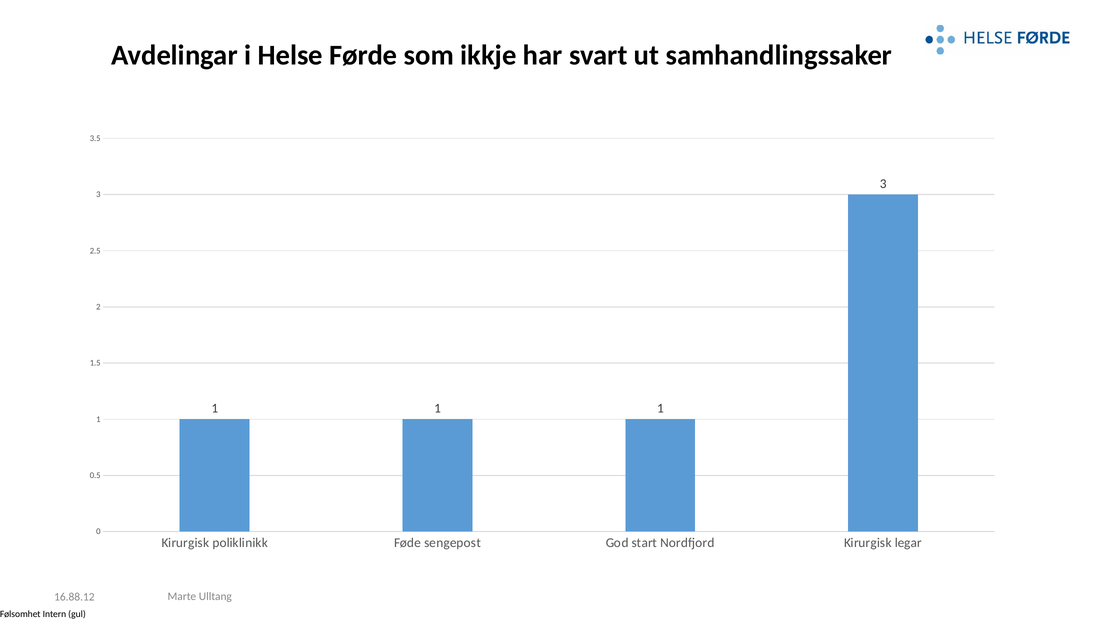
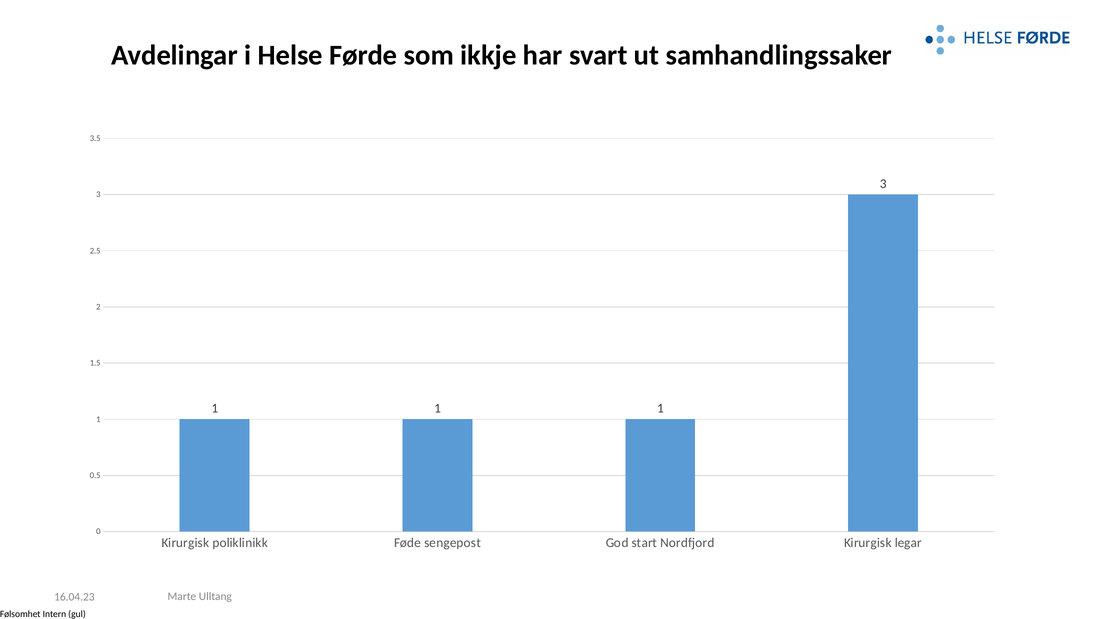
16.88.12: 16.88.12 -> 16.04.23 (74, 597)
